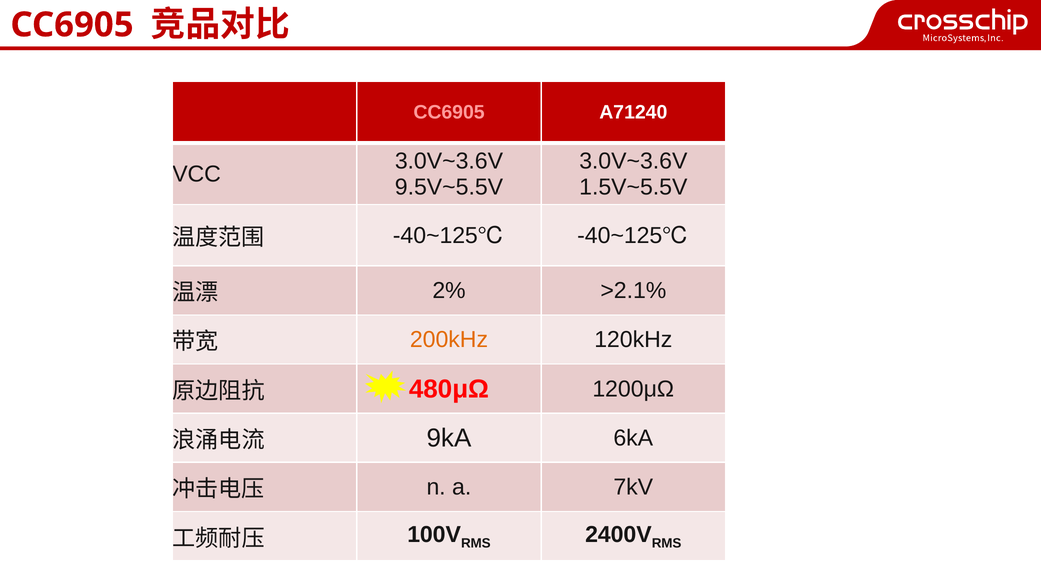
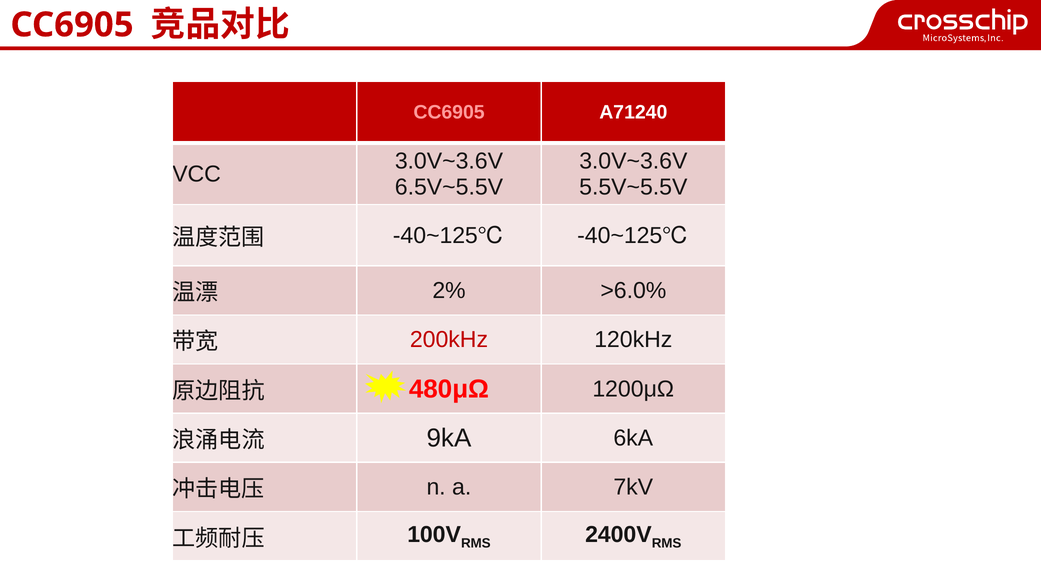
9.5V~5.5V: 9.5V~5.5V -> 6.5V~5.5V (449, 187)
1.5V~5.5V: 1.5V~5.5V -> 5.5V~5.5V (633, 187)
>2.1%: >2.1% -> >6.0% (633, 291)
200kHz colour: orange -> red (449, 340)
